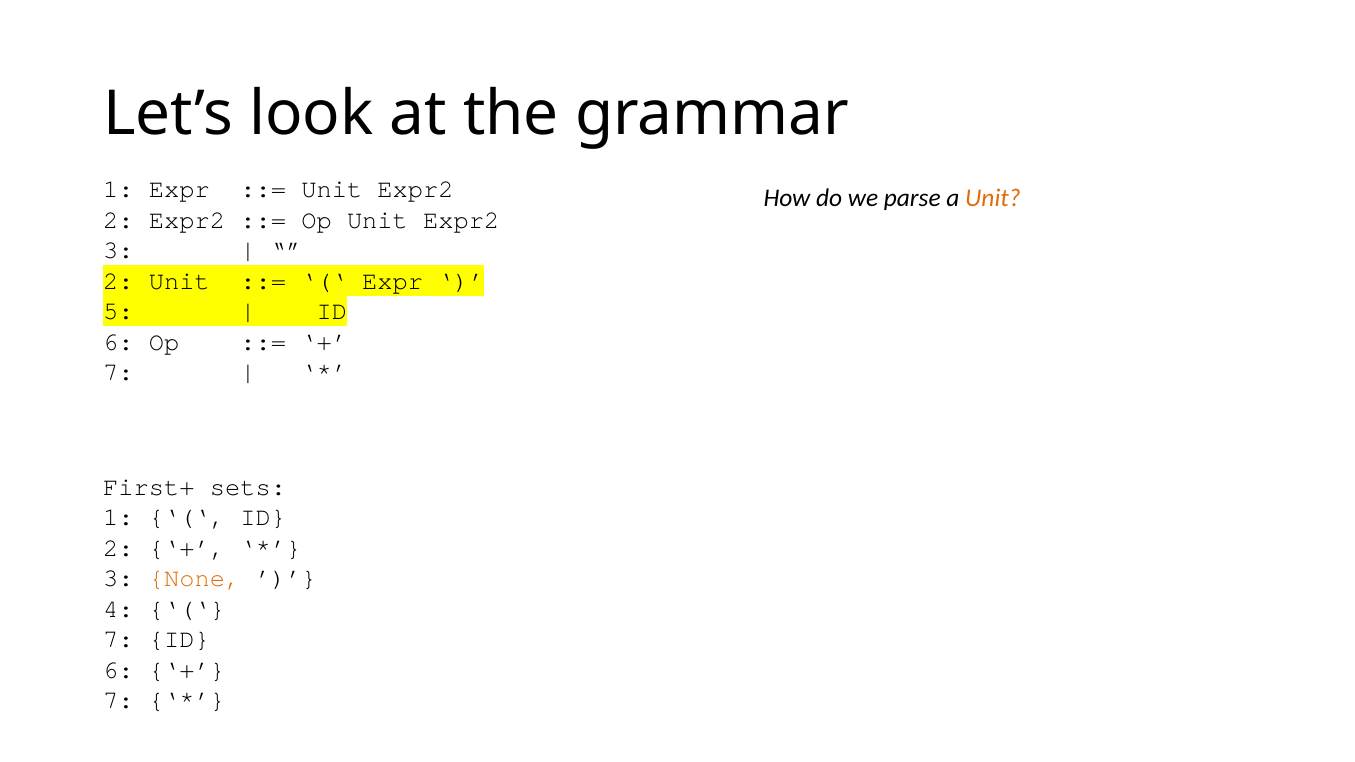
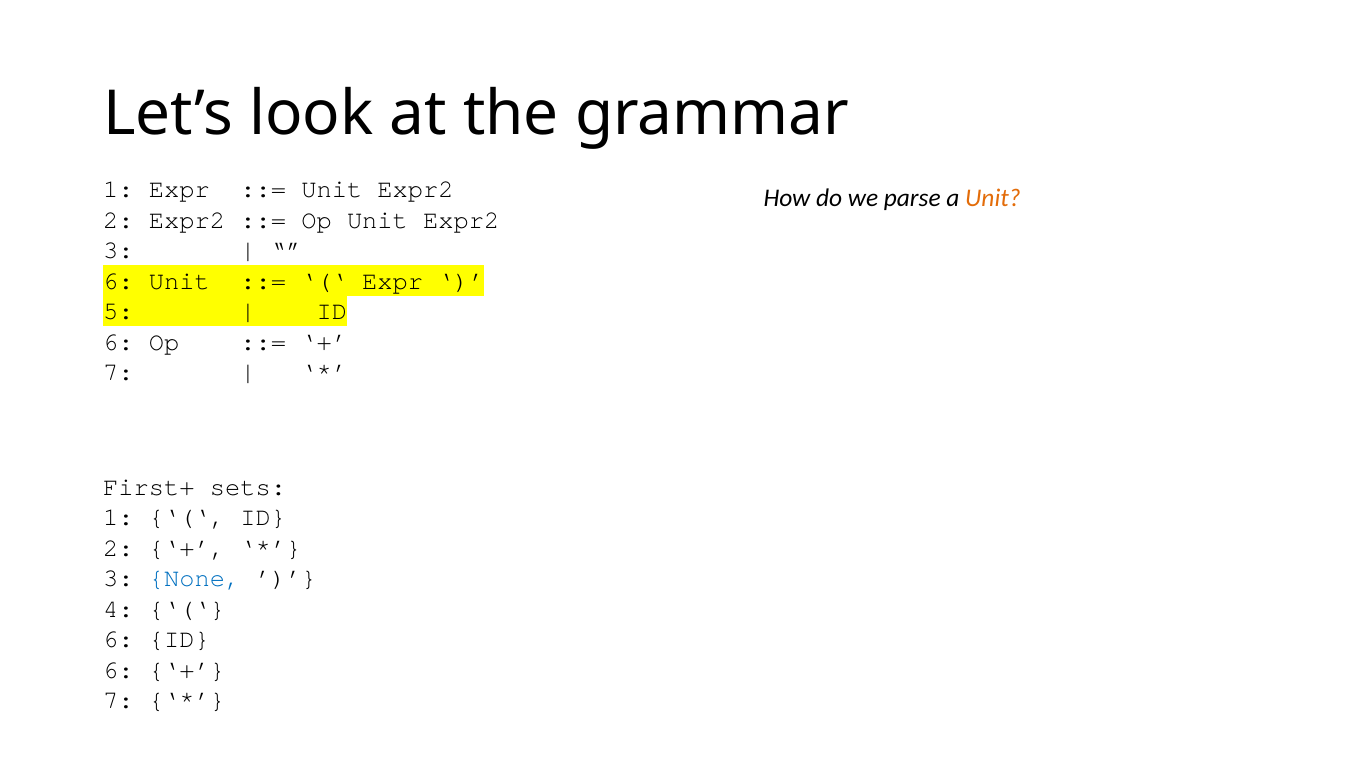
2: 2 -> 6 (118, 281)
None colour: orange -> blue (195, 579)
7: 7 -> 6 (118, 639)
